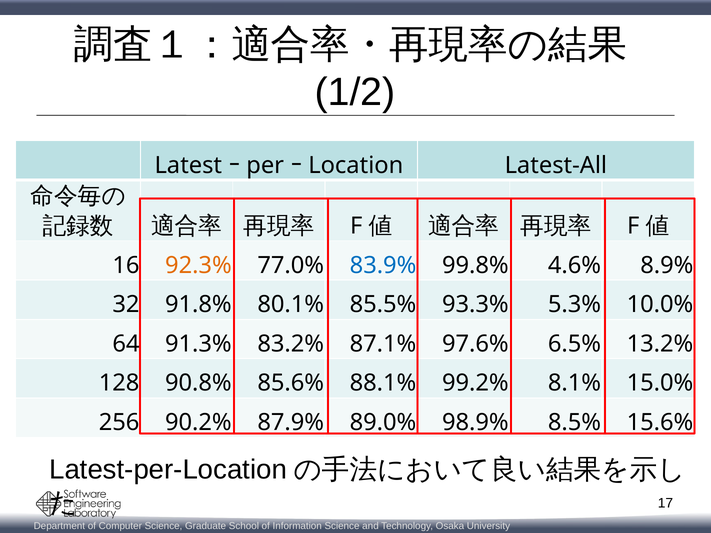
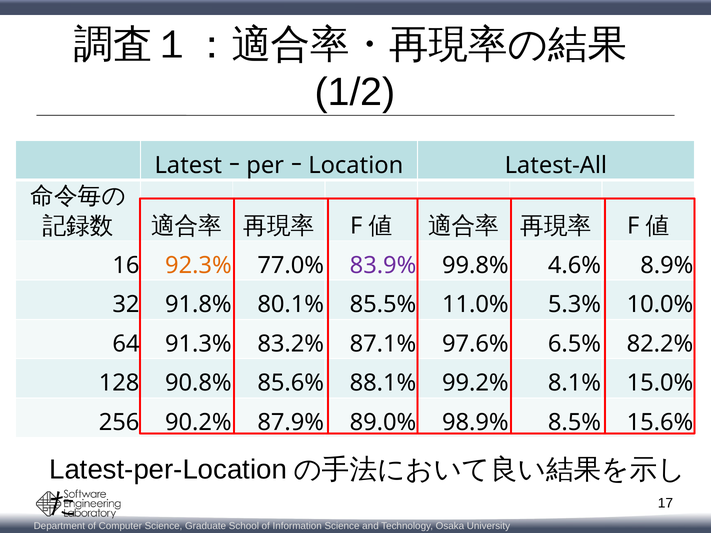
83.9% colour: blue -> purple (383, 265)
93.3%: 93.3% -> 11.0% (475, 305)
13.2%: 13.2% -> 82.2% (660, 344)
